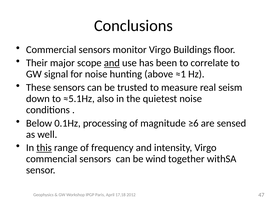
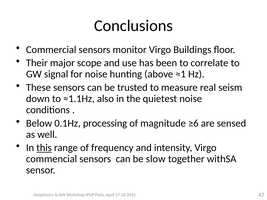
and underline: present -> none (112, 63)
≈5.1Hz: ≈5.1Hz -> ≈1.1Hz (79, 99)
wind: wind -> slow (156, 159)
